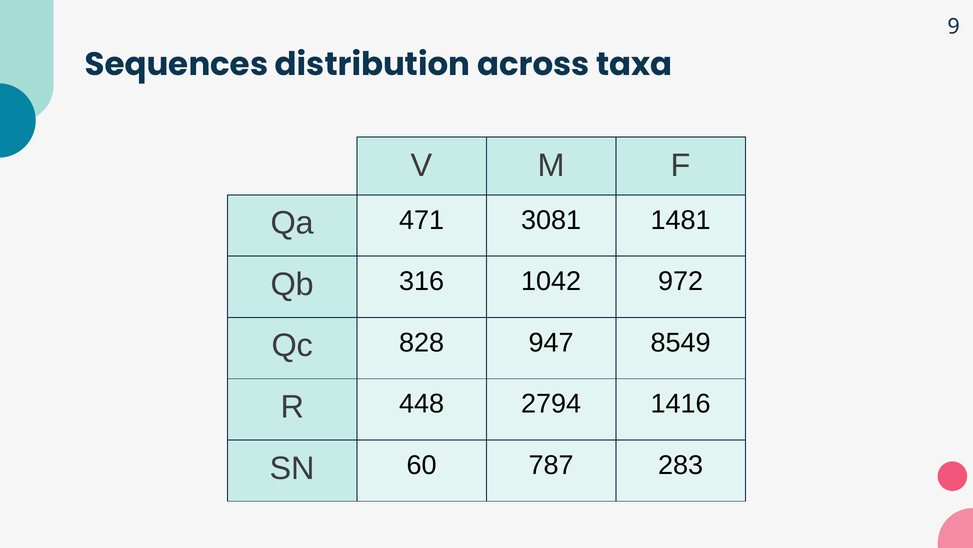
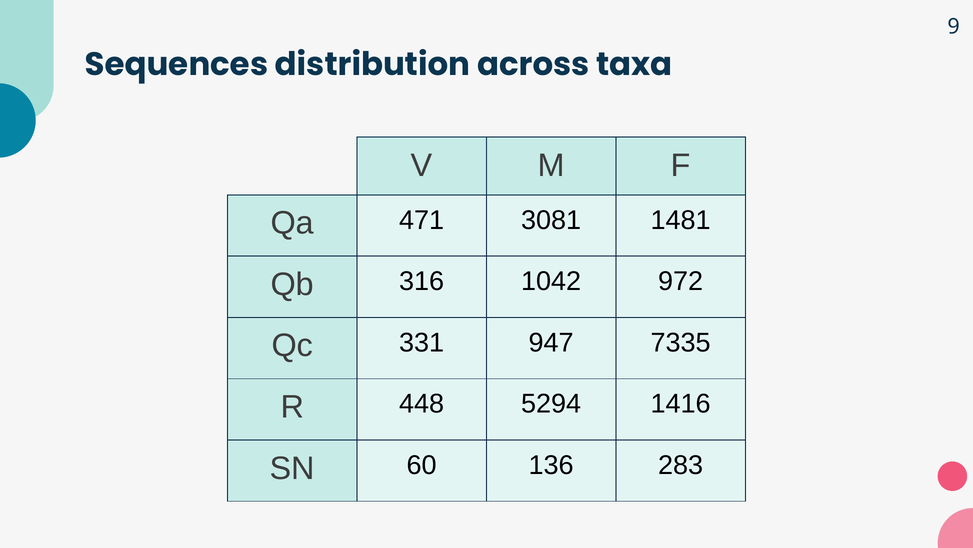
828: 828 -> 331 (422, 342)
8549: 8549 -> 7335 (681, 342)
2794: 2794 -> 5294 (551, 403)
787: 787 -> 136 (551, 465)
